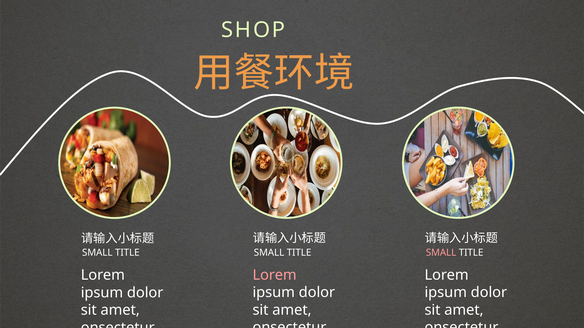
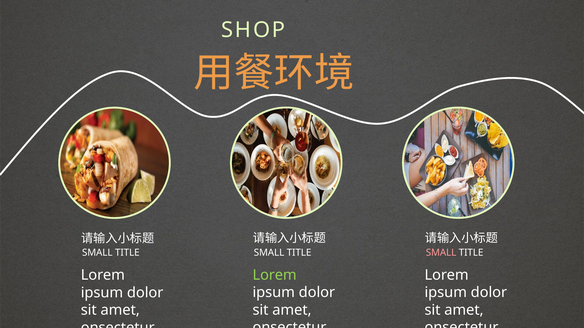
Lorem colour: pink -> light green (275, 275)
